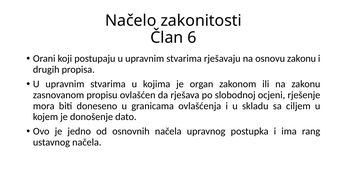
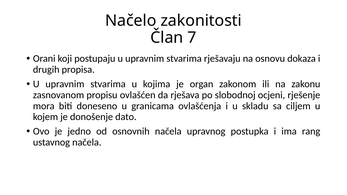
6: 6 -> 7 (192, 38)
osnovu zakonu: zakonu -> dokaza (302, 59)
